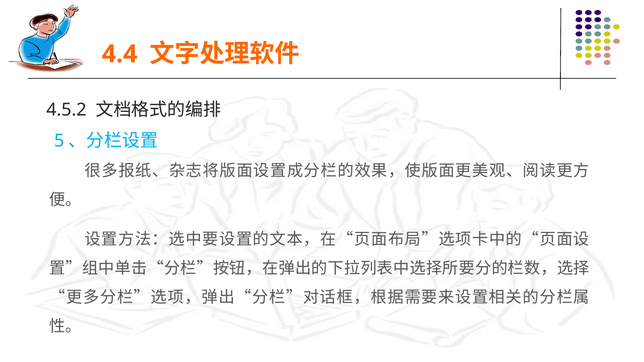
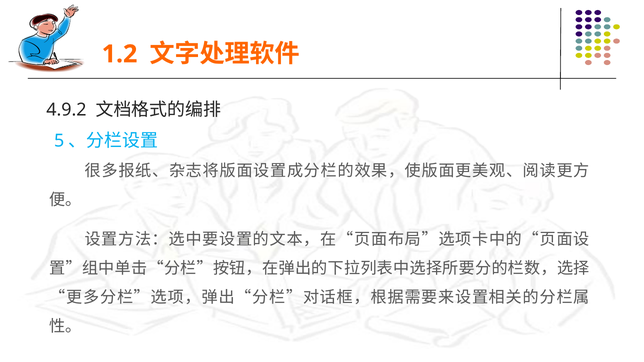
4.4: 4.4 -> 1.2 (120, 54)
4.5.2: 4.5.2 -> 4.9.2 (66, 110)
